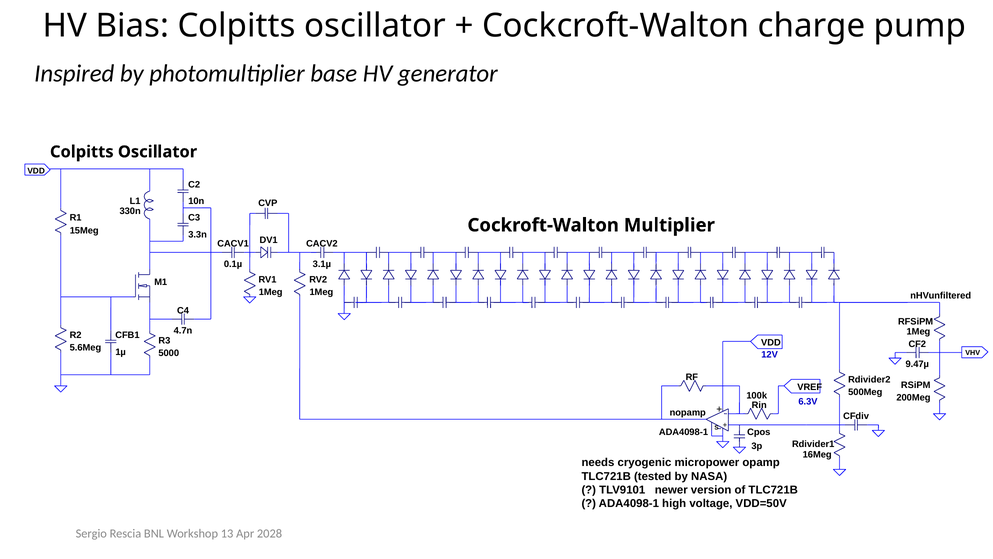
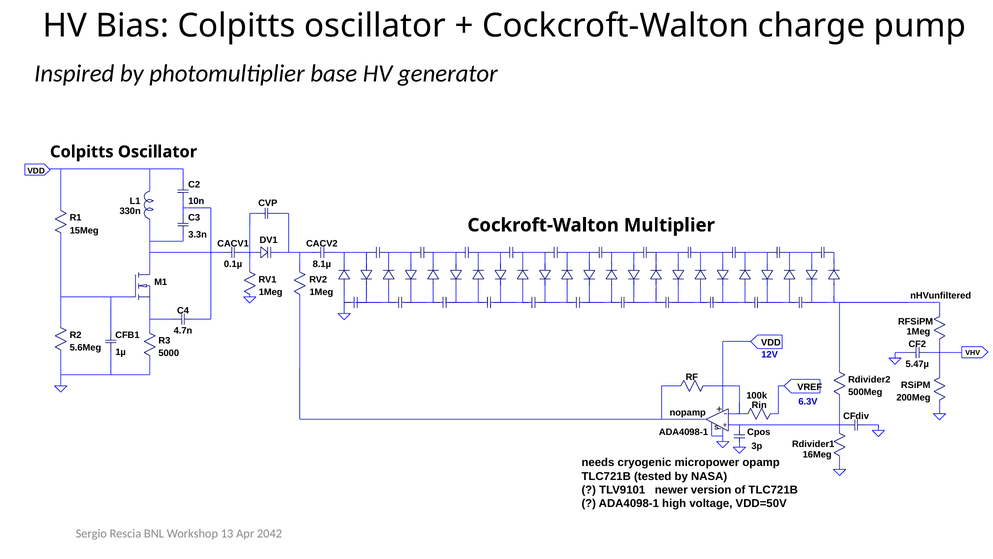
3.1µ: 3.1µ -> 8.1µ (322, 264)
9.47µ: 9.47µ -> 5.47µ (917, 364)
2028: 2028 -> 2042 (270, 533)
